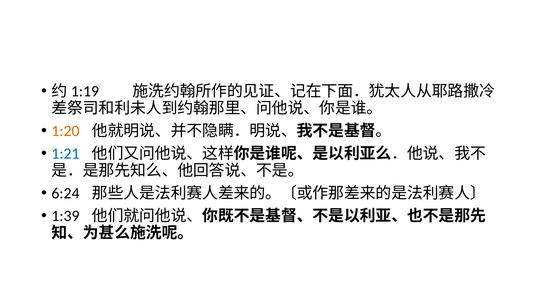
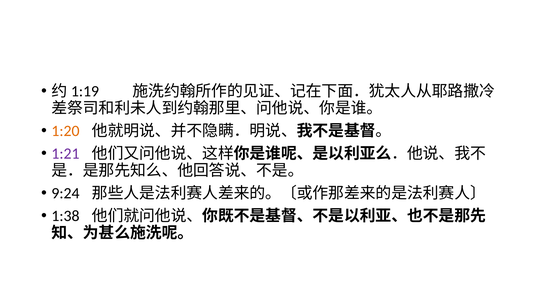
1:21 colour: blue -> purple (65, 154)
6:24: 6:24 -> 9:24 (65, 194)
1:39: 1:39 -> 1:38 (65, 216)
